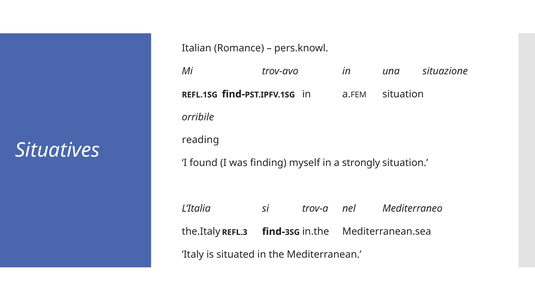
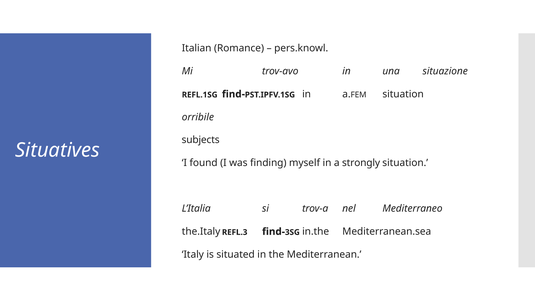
reading: reading -> subjects (201, 140)
